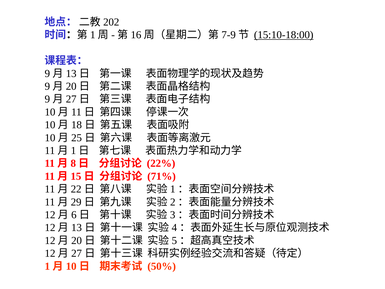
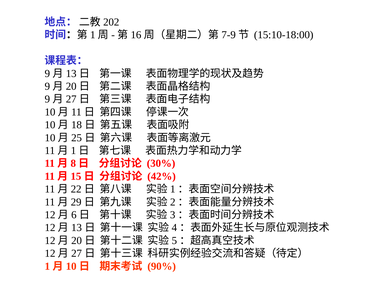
15:10-18:00 underline: present -> none (284, 35)
22%: 22% -> 30% (161, 163)
71%: 71% -> 42% (162, 176)
50%: 50% -> 90% (162, 266)
